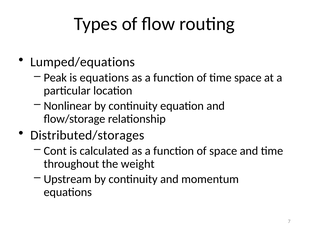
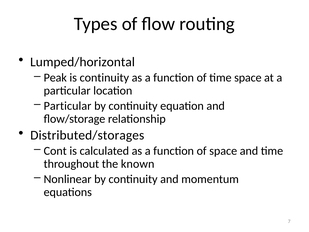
Lumped/equations: Lumped/equations -> Lumped/horizontal (83, 62)
is equations: equations -> continuity (104, 78)
Nonlinear: Nonlinear -> Particular (68, 106)
weight: weight -> known (138, 164)
Upstream: Upstream -> Nonlinear (68, 179)
